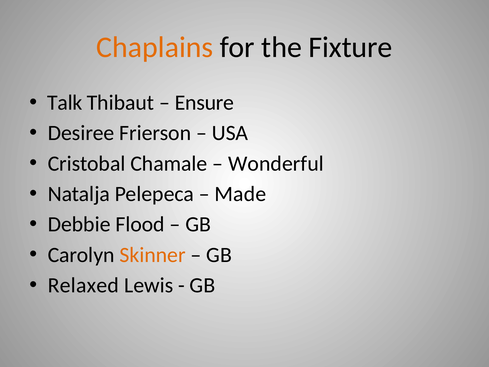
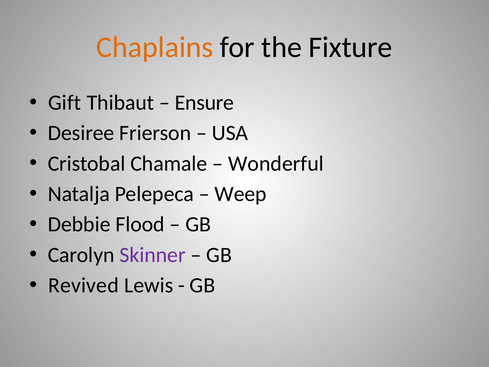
Talk: Talk -> Gift (65, 103)
Made: Made -> Weep (241, 194)
Skinner colour: orange -> purple (153, 255)
Relaxed: Relaxed -> Revived (83, 285)
